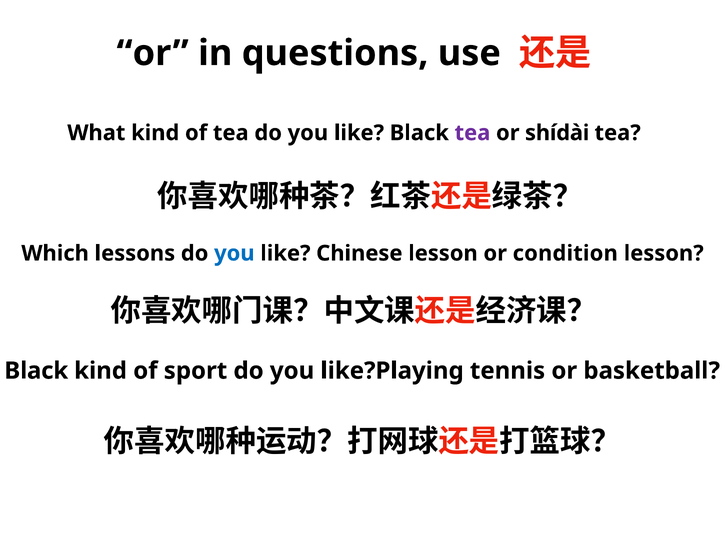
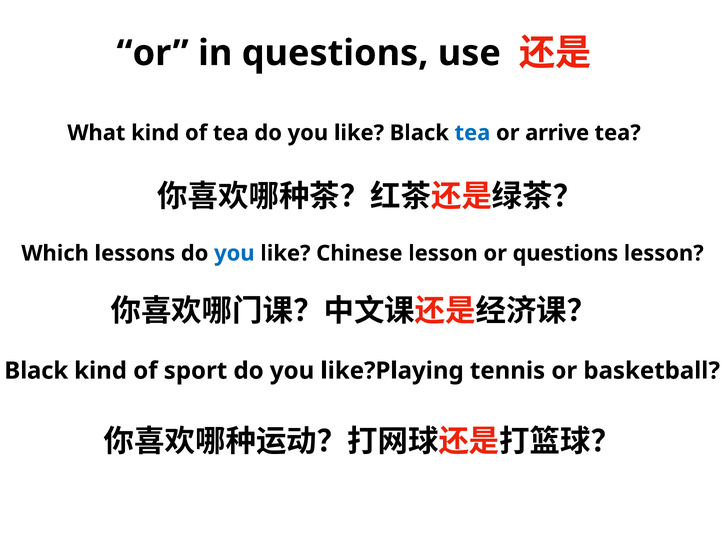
tea colour: purple -> blue (472, 133)
shídài: shídài -> arrive (557, 133)
or condition: condition -> questions (565, 253)
